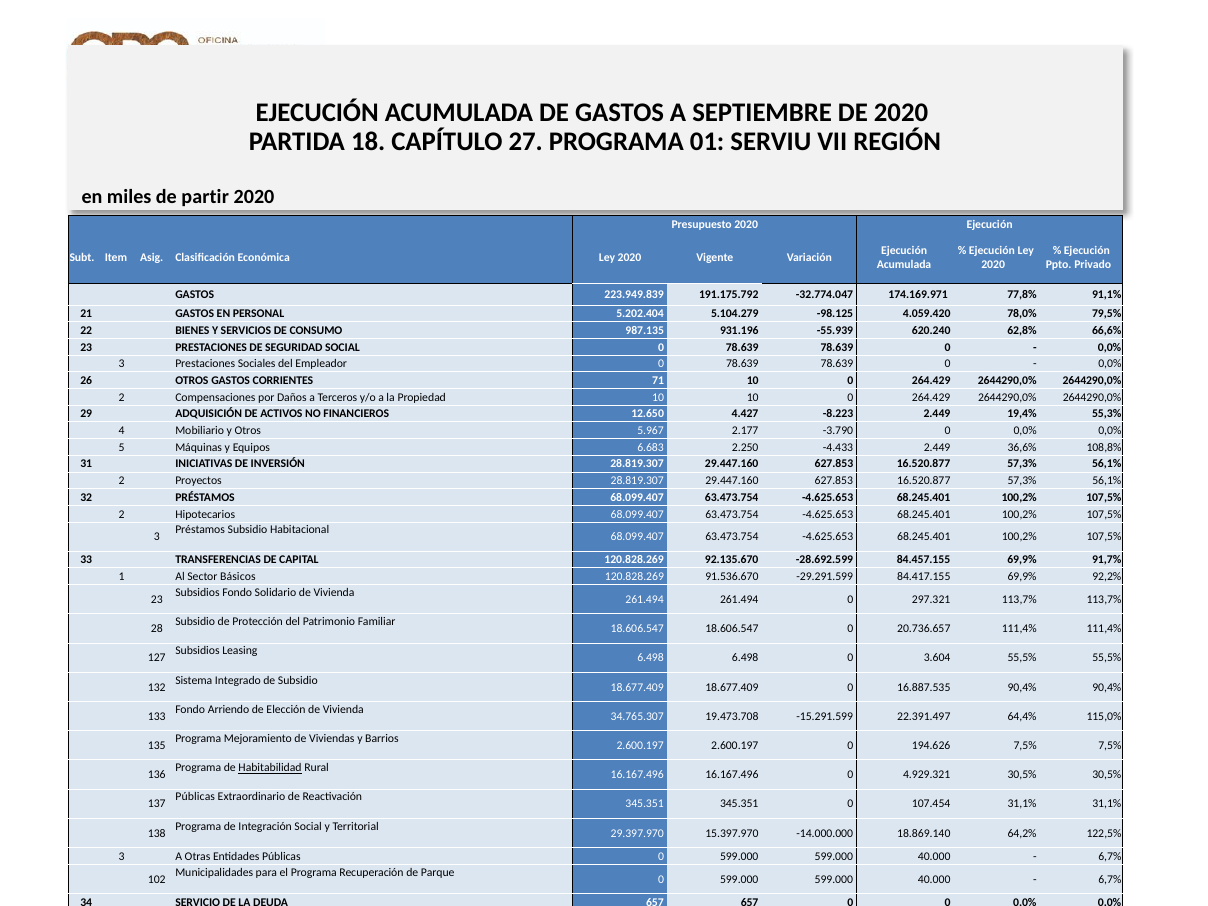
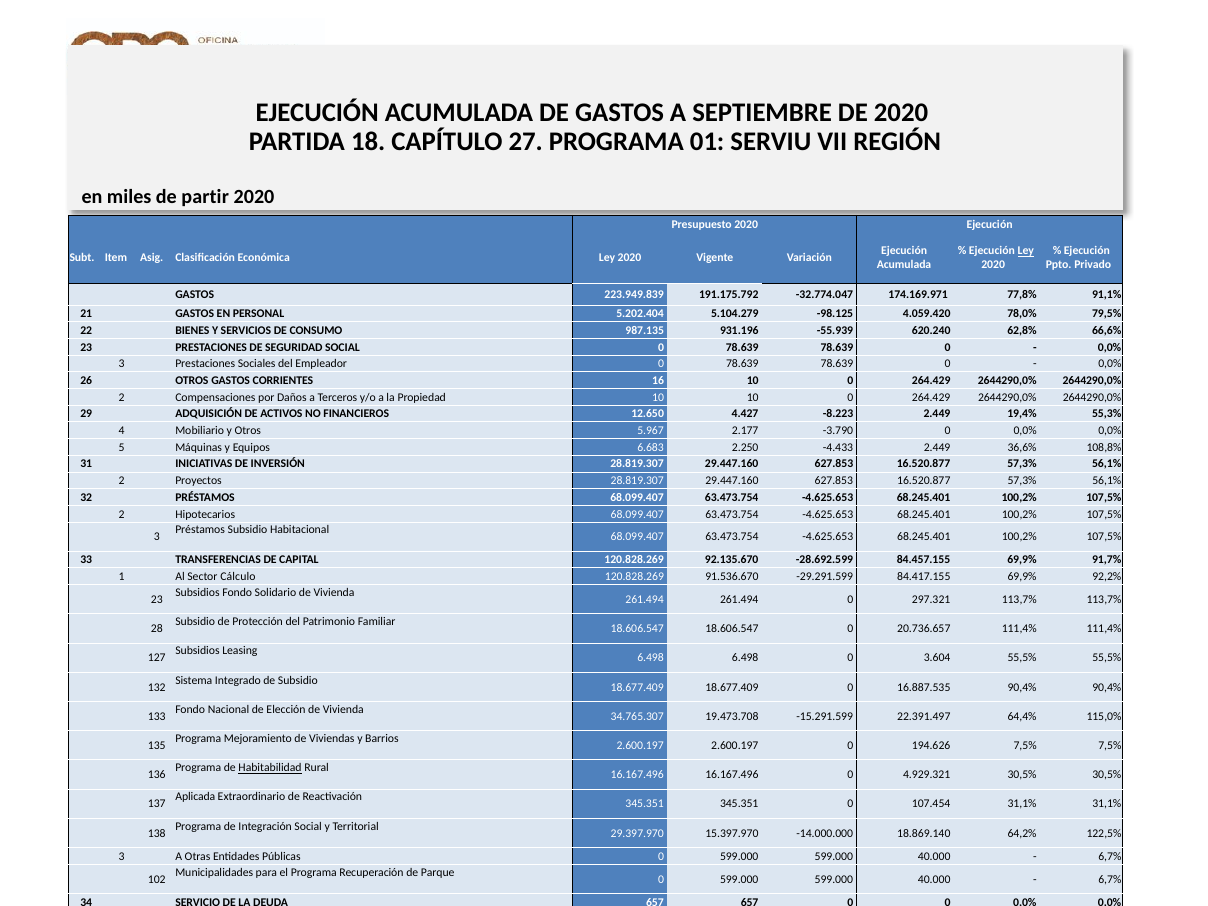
Ley underline: none -> present (1026, 251)
71: 71 -> 16 (658, 381)
Básicos: Básicos -> Cálculo (238, 577)
Arriendo: Arriendo -> Nacional (229, 710)
Públicas: Públicas -> Aplicada (195, 797)
